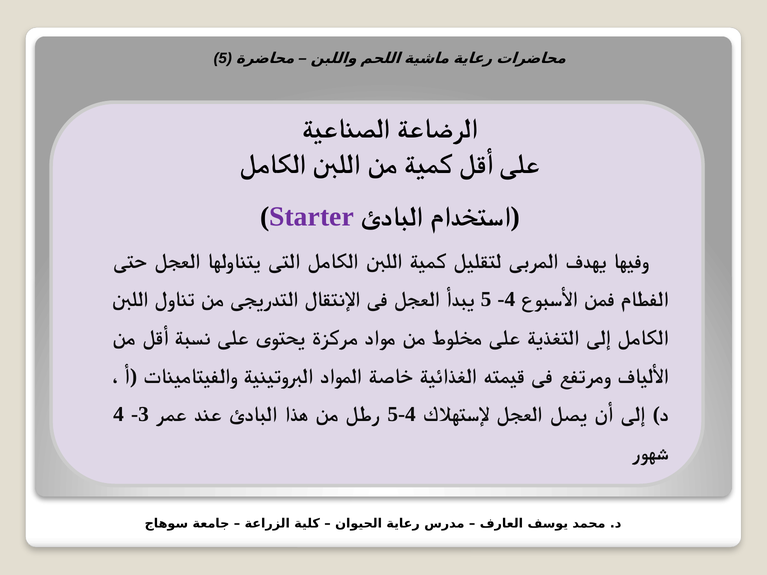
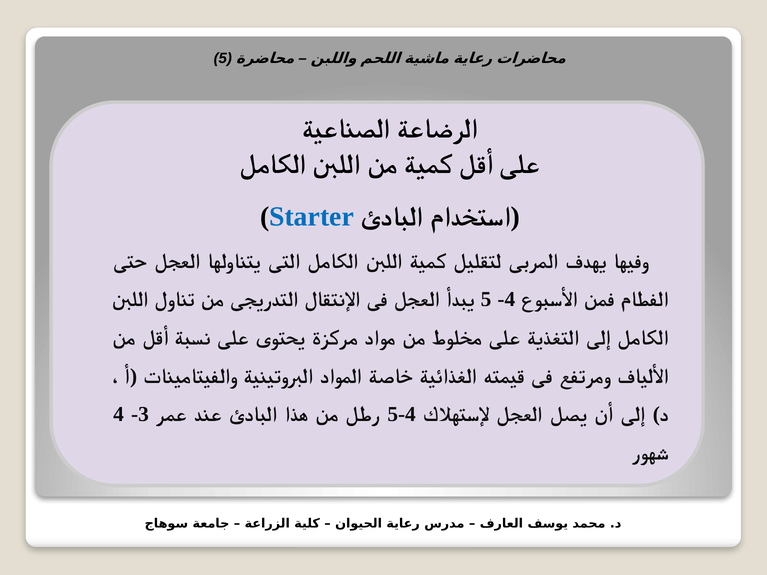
Starter colour: purple -> blue (312, 217)
